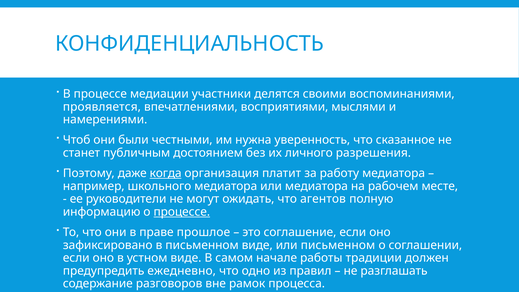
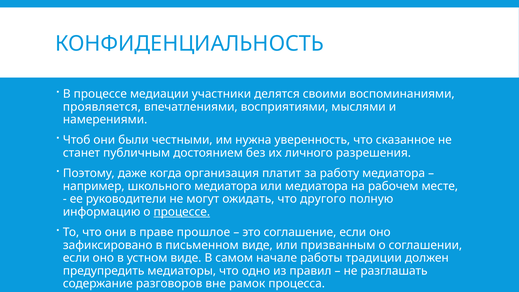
когда underline: present -> none (166, 173)
агентов: агентов -> другого (323, 199)
или письменном: письменном -> призванным (338, 245)
ежедневно: ежедневно -> медиаторы (182, 271)
